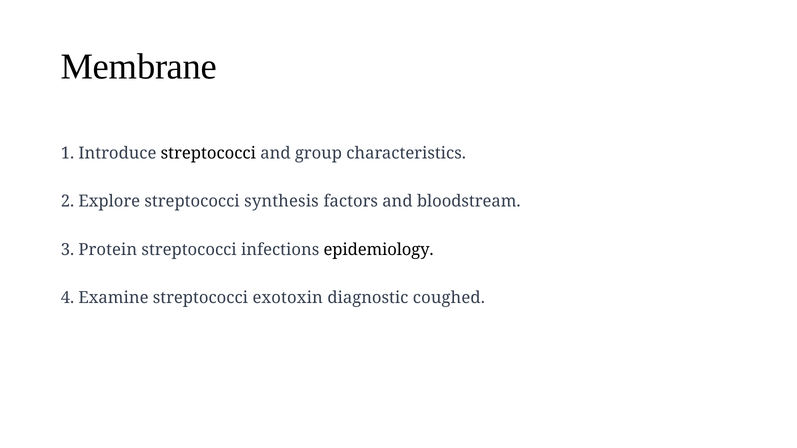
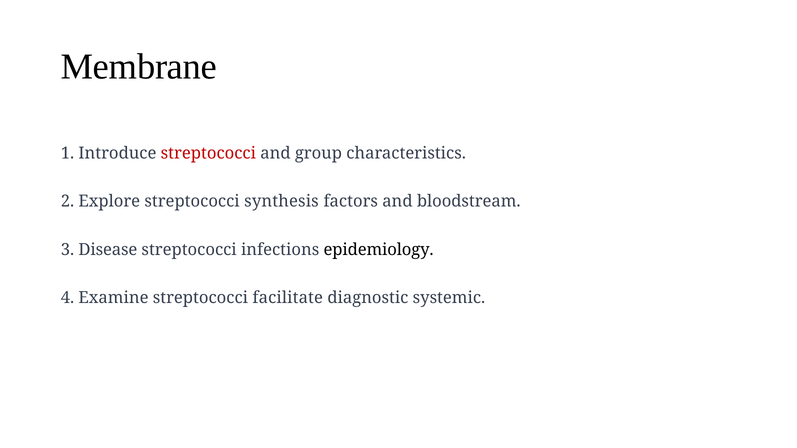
streptococci colour: black -> red (208, 153)
Protein: Protein -> Disease (108, 250)
exotoxin: exotoxin -> facilitate (288, 298)
coughed: coughed -> systemic (449, 298)
